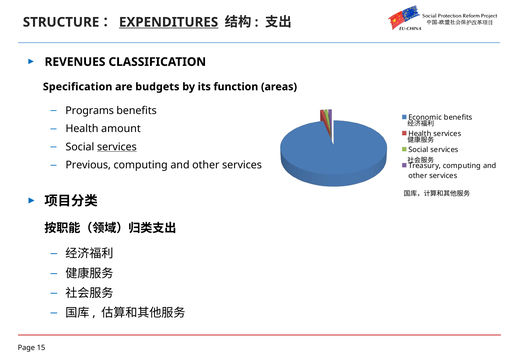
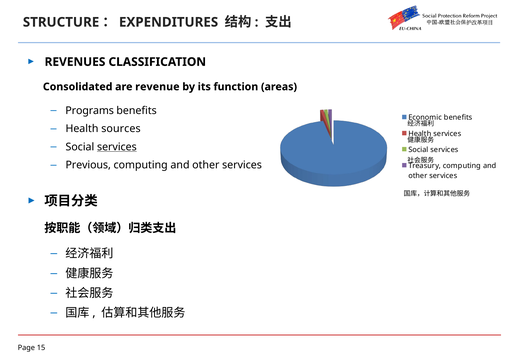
EXPENDITURES underline: present -> none (169, 22)
Specification: Specification -> Consolidated (78, 87)
budgets: budgets -> revenue (157, 87)
amount: amount -> sources (121, 129)
